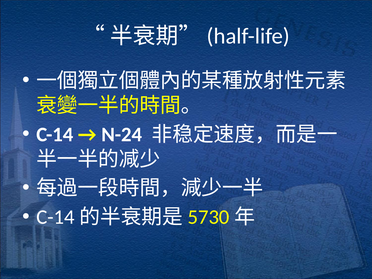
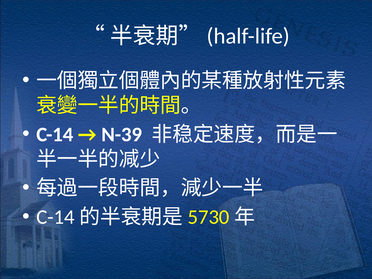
N-24: N-24 -> N-39 (122, 134)
